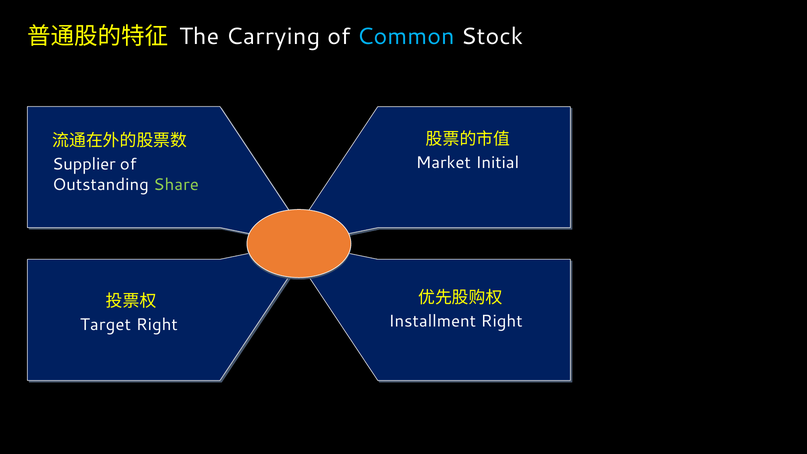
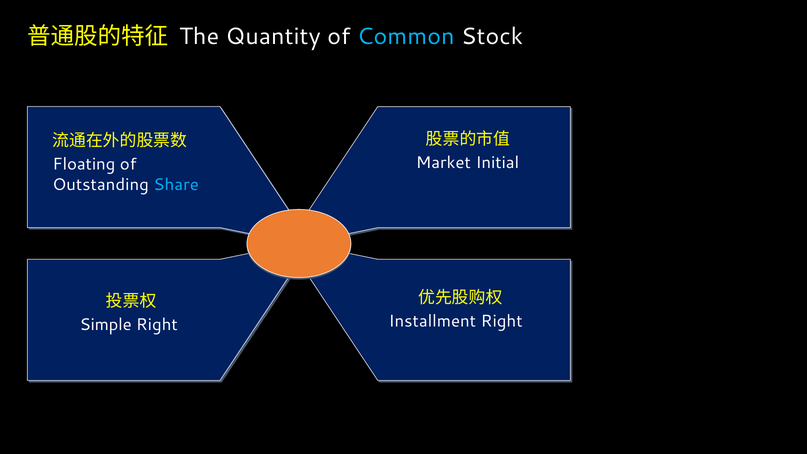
Carrying: Carrying -> Quantity (273, 37)
Supplier: Supplier -> Floating (84, 164)
Share colour: light green -> light blue (176, 185)
Target: Target -> Simple (106, 325)
